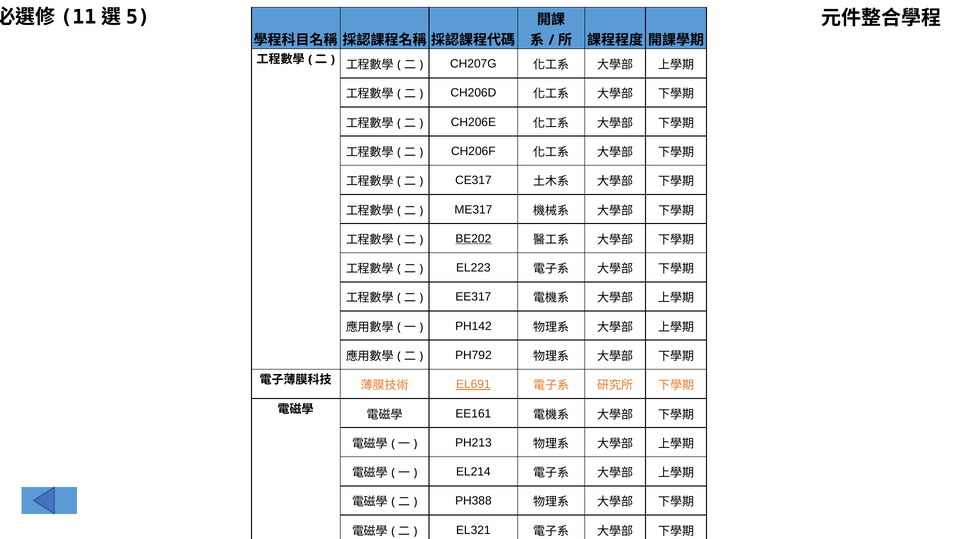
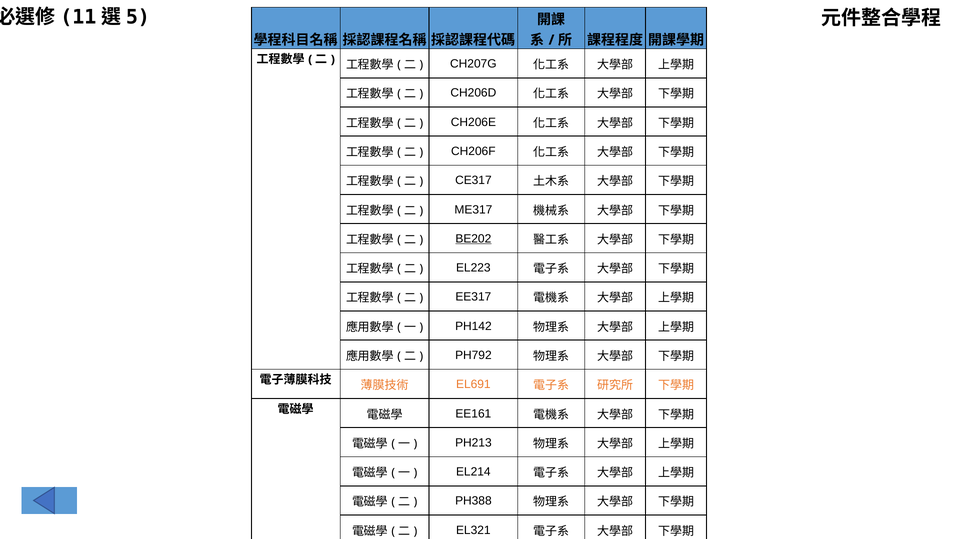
EL691 underline: present -> none (473, 384)
